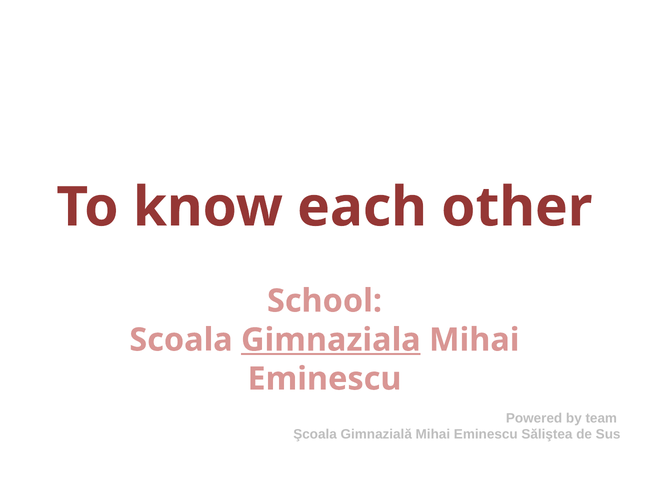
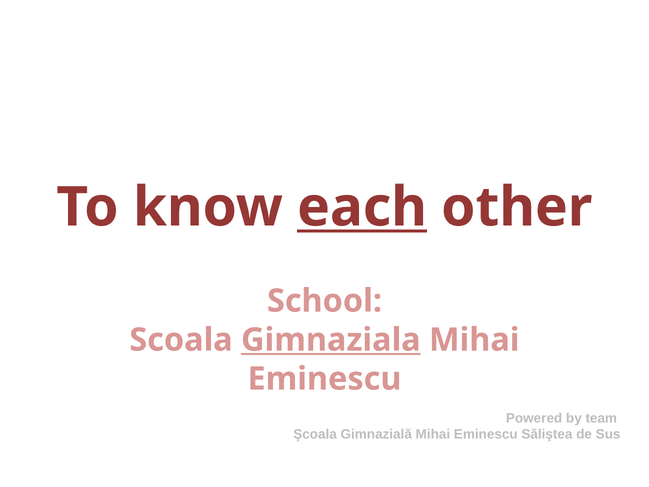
each underline: none -> present (362, 207)
